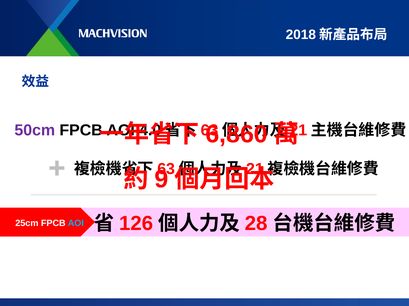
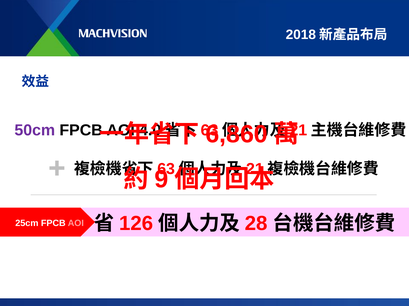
AOI colour: light blue -> pink (76, 224)
